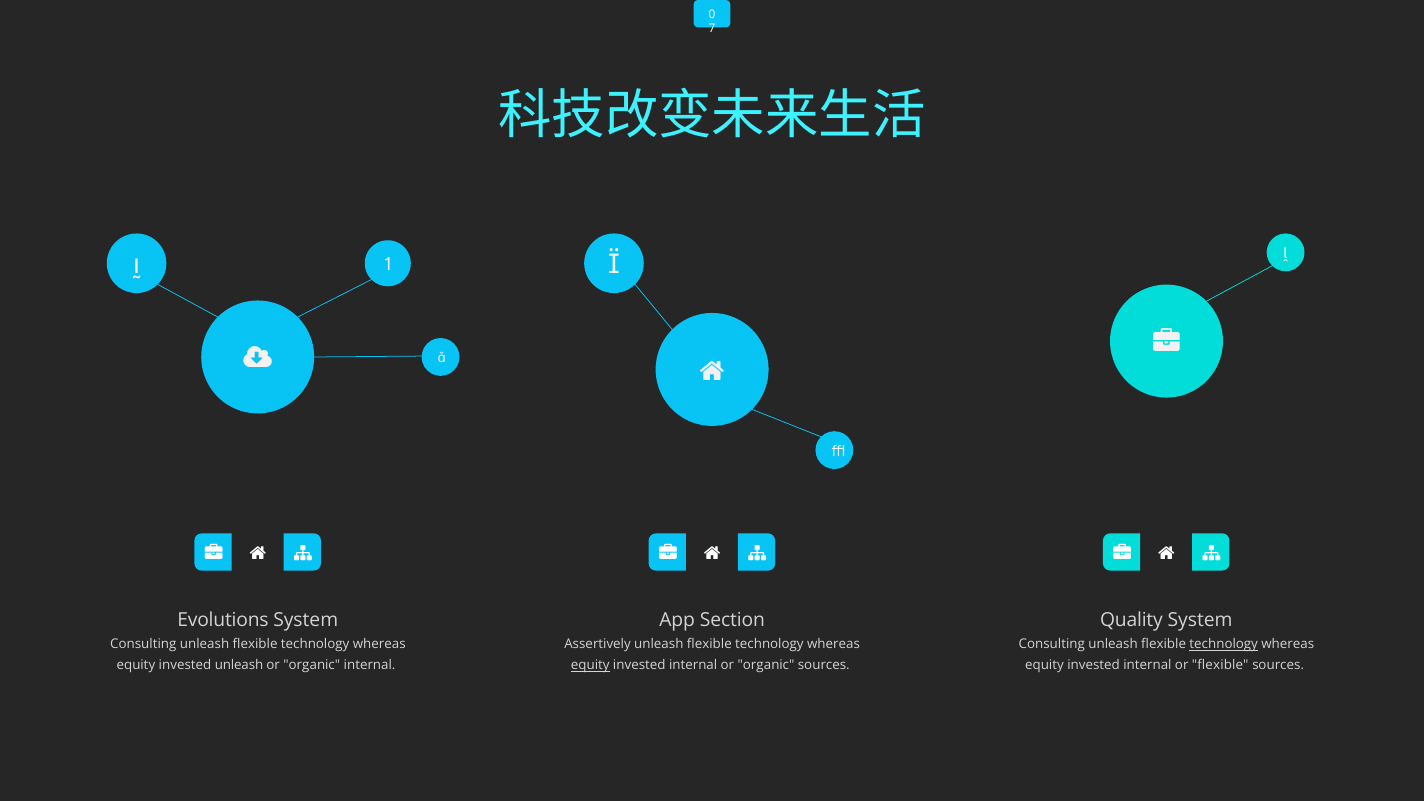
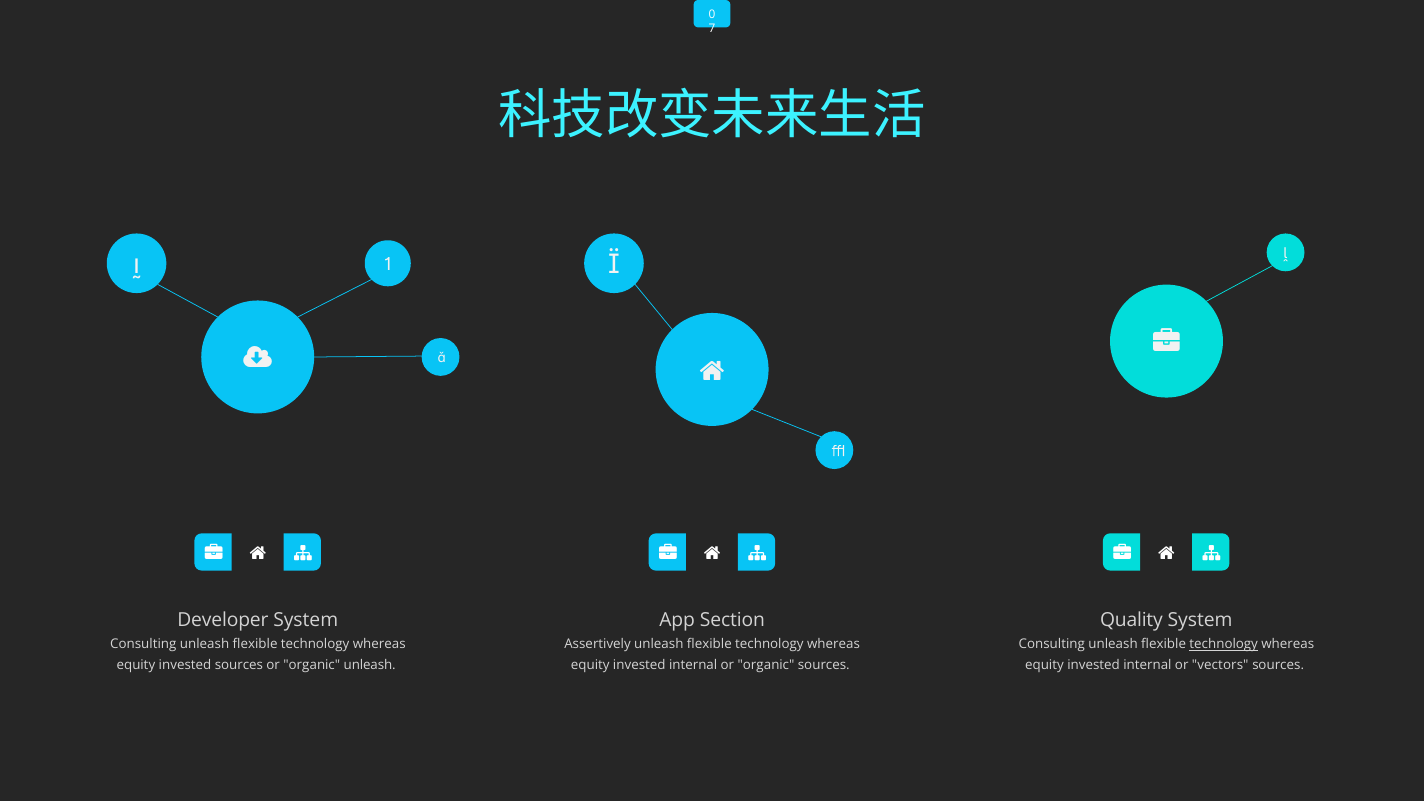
Evolutions: Evolutions -> Developer (223, 620)
invested unleash: unleash -> sources (239, 665)
organic internal: internal -> unleash (370, 665)
or flexible: flexible -> vectors (1220, 665)
equity underline: present -> none (590, 665)
